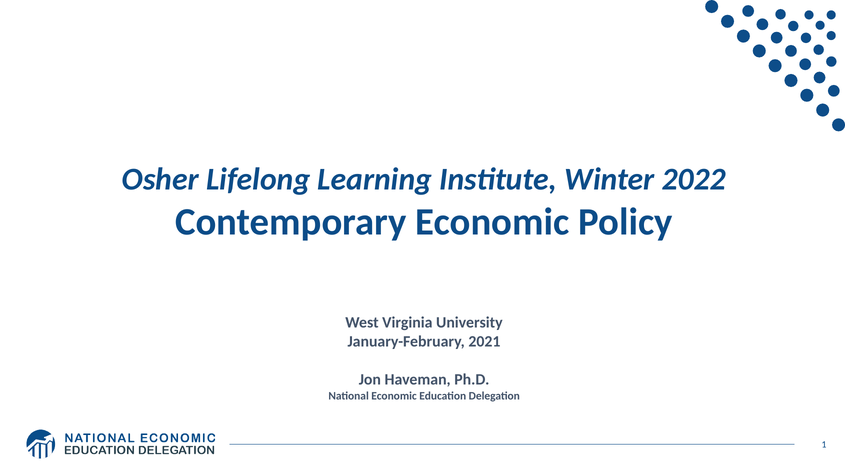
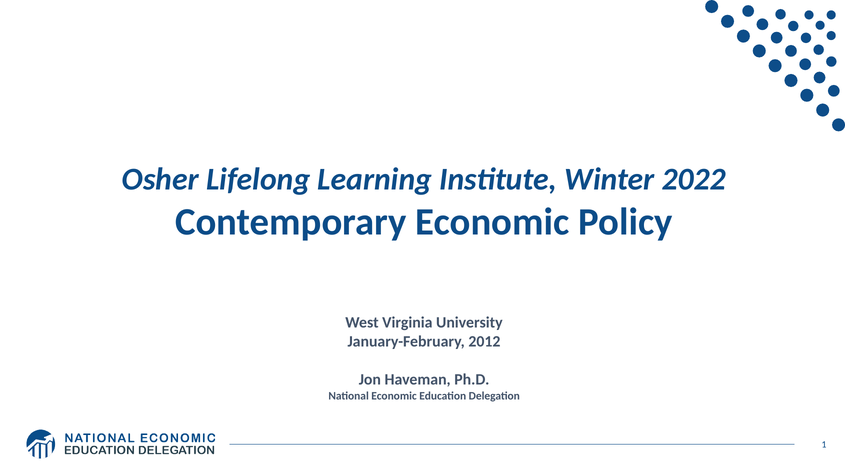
2021: 2021 -> 2012 (484, 342)
